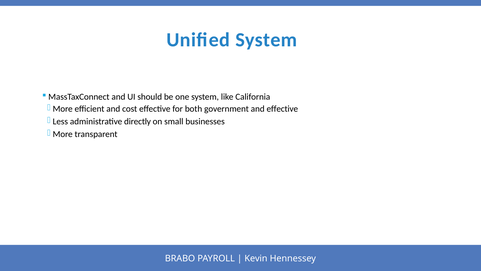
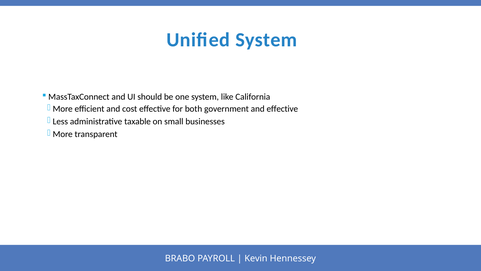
directly: directly -> taxable (138, 121)
